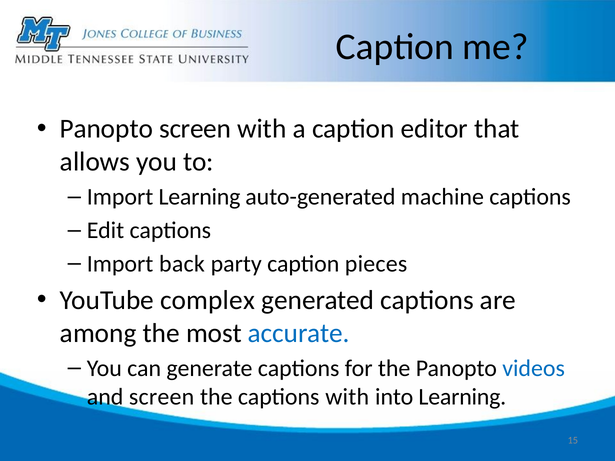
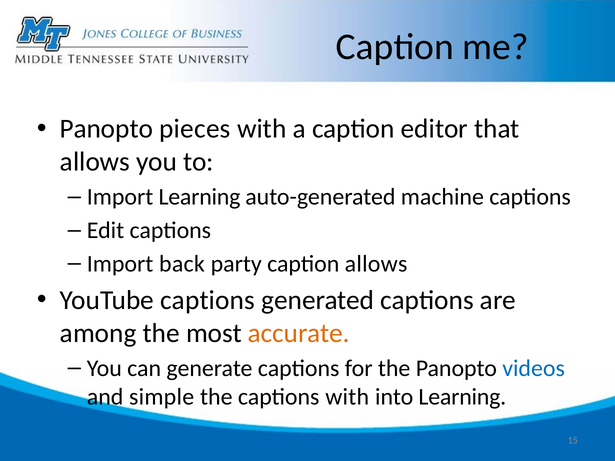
Panopto screen: screen -> pieces (195, 129)
caption pieces: pieces -> allows (376, 264)
YouTube complex: complex -> captions (208, 300)
accurate colour: blue -> orange (299, 333)
and screen: screen -> simple (162, 397)
